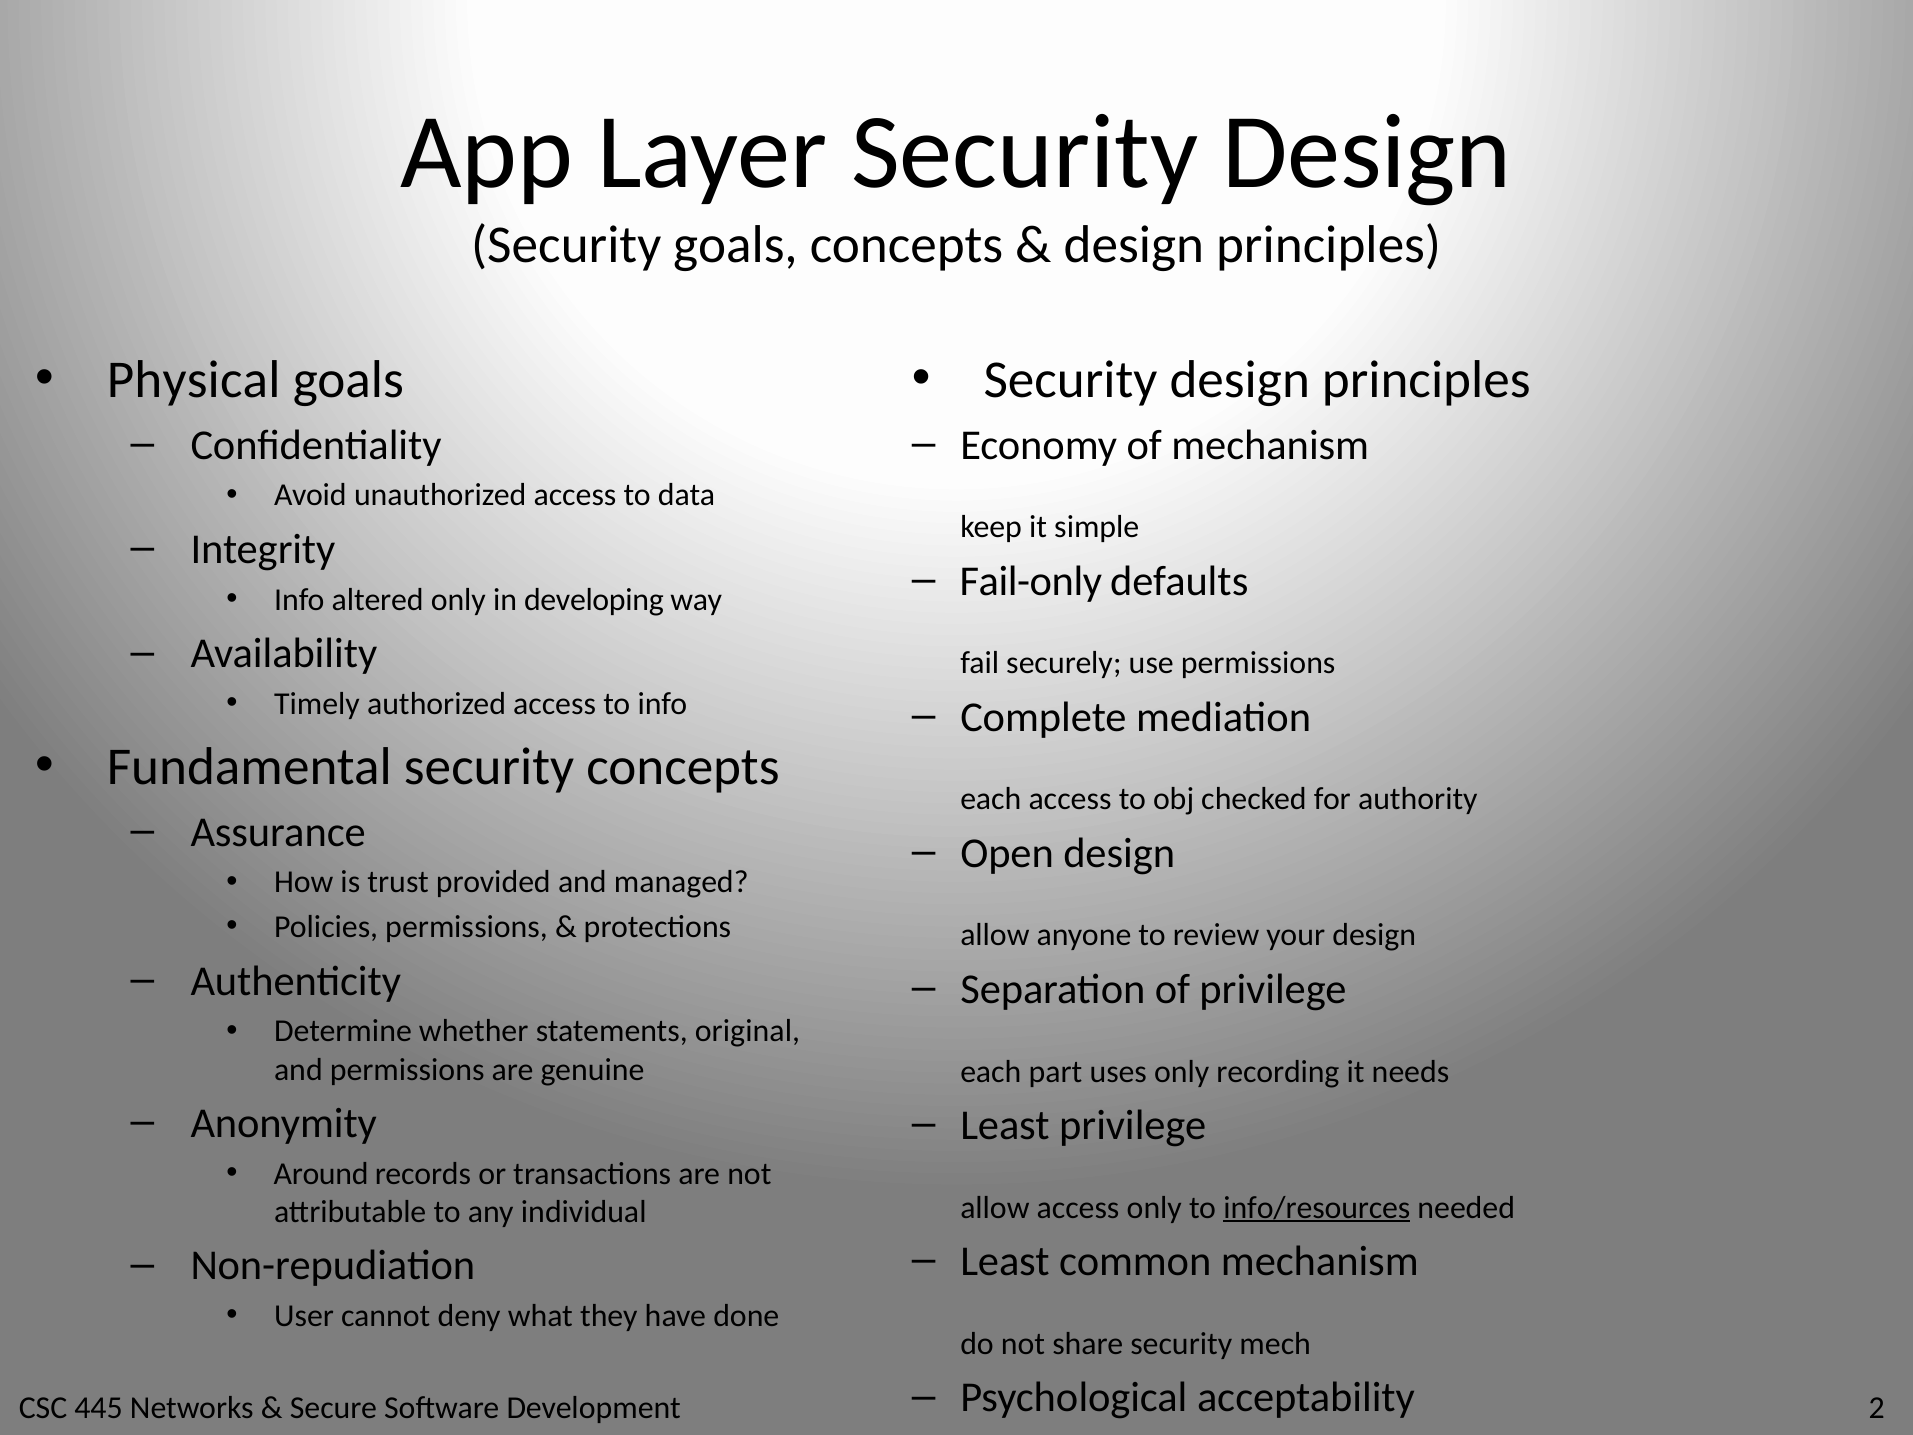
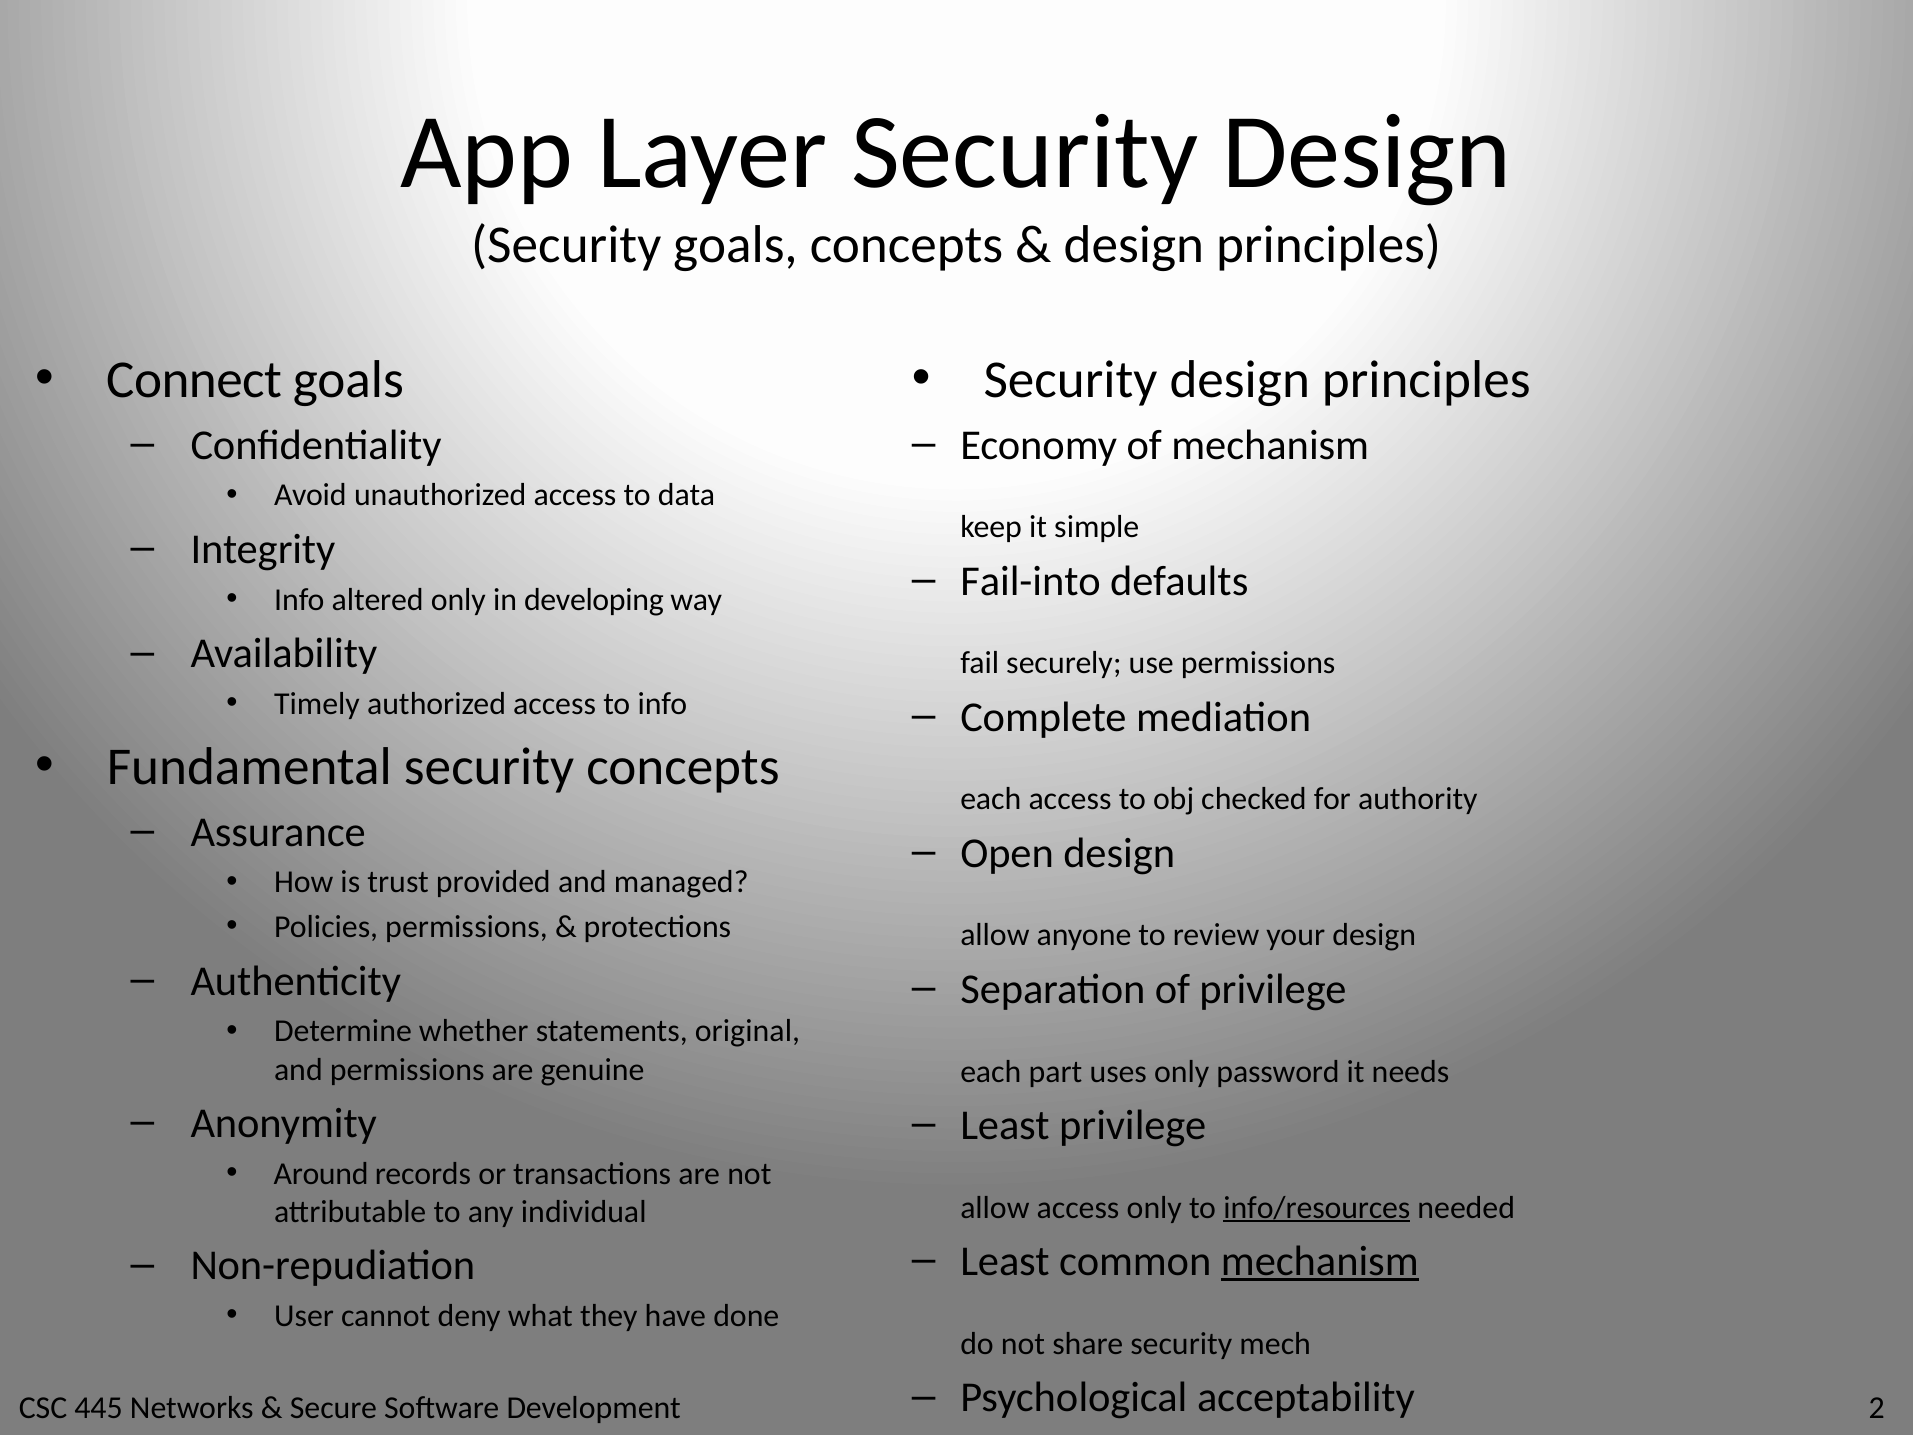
Physical: Physical -> Connect (194, 380)
Fail-only: Fail-only -> Fail-into (1031, 581)
only recording: recording -> password (1278, 1071)
mechanism underline: none -> present (1320, 1261)
